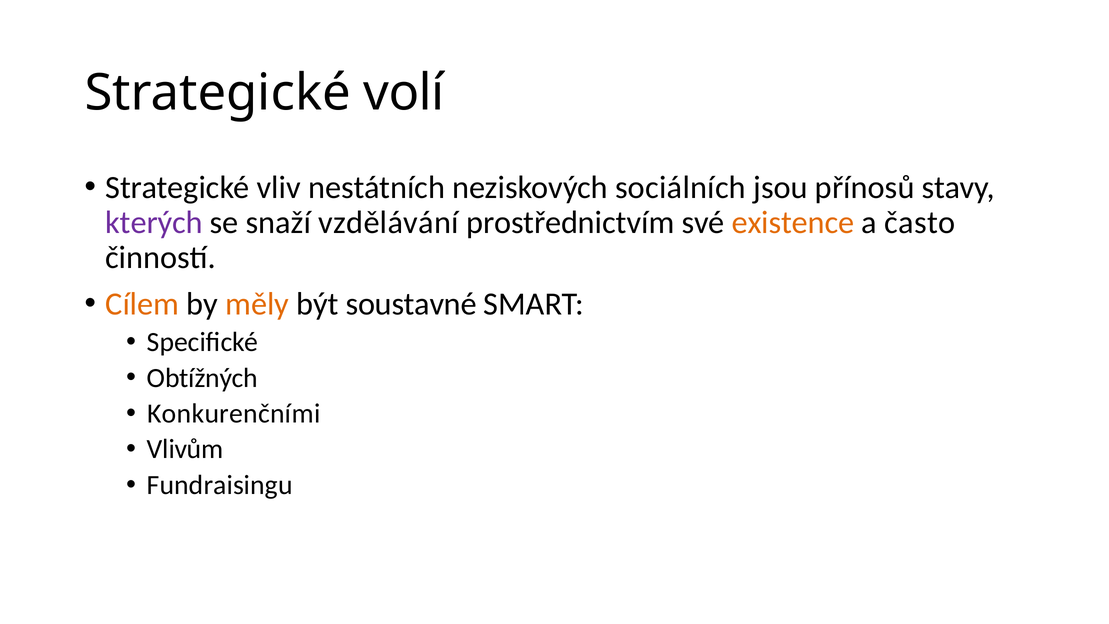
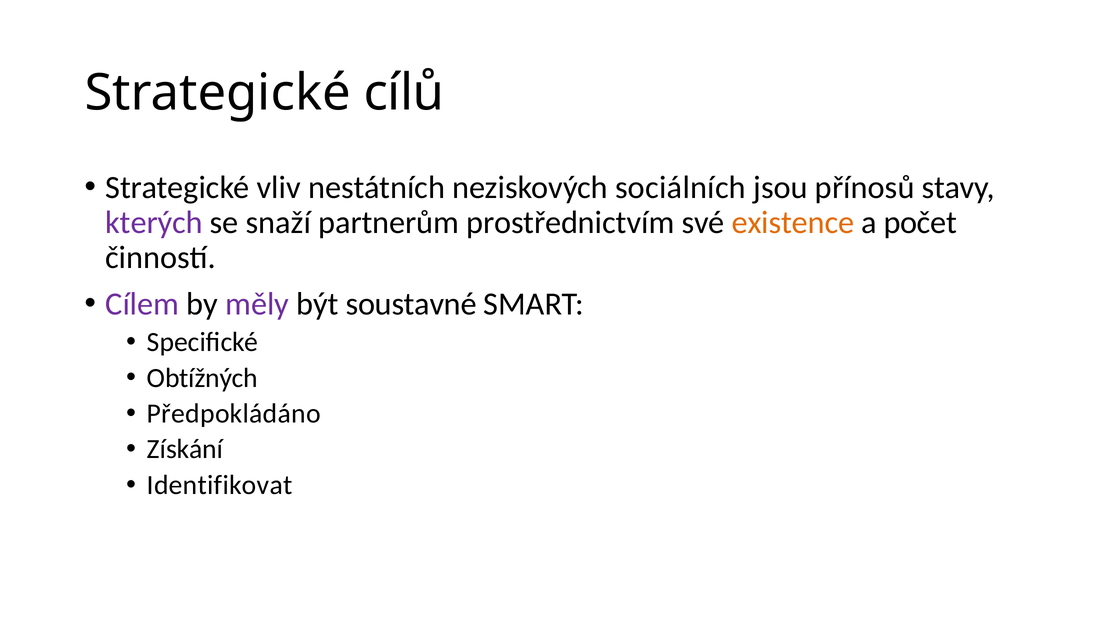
volí: volí -> cílů (404, 93)
vzdělávání: vzdělávání -> partnerům (389, 222)
často: často -> počet (920, 222)
Cílem colour: orange -> purple (142, 304)
měly colour: orange -> purple (257, 304)
Konkurenčními: Konkurenčními -> Předpokládáno (234, 413)
Vlivům: Vlivům -> Získání (185, 449)
Fundraisingu: Fundraisingu -> Identifikovat (220, 485)
